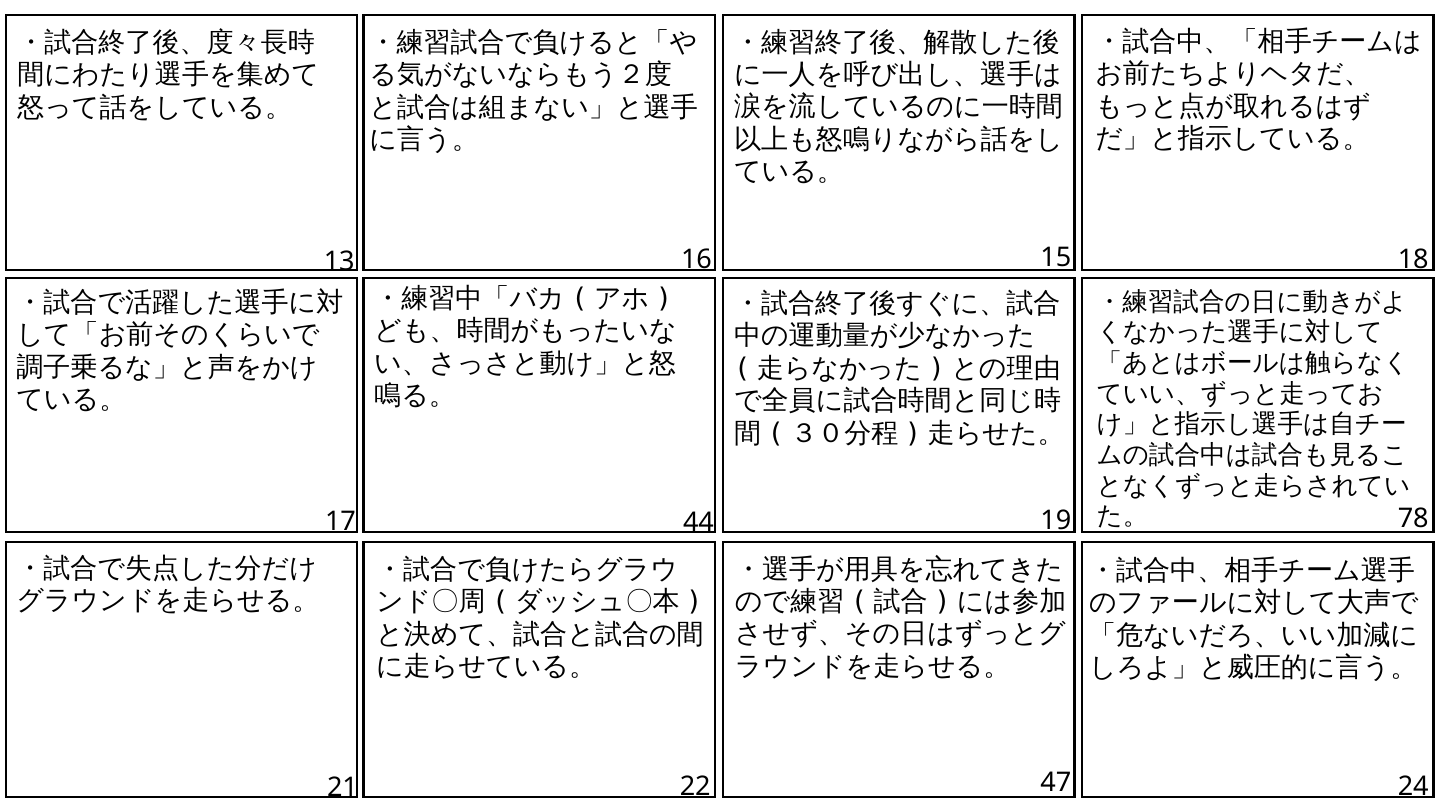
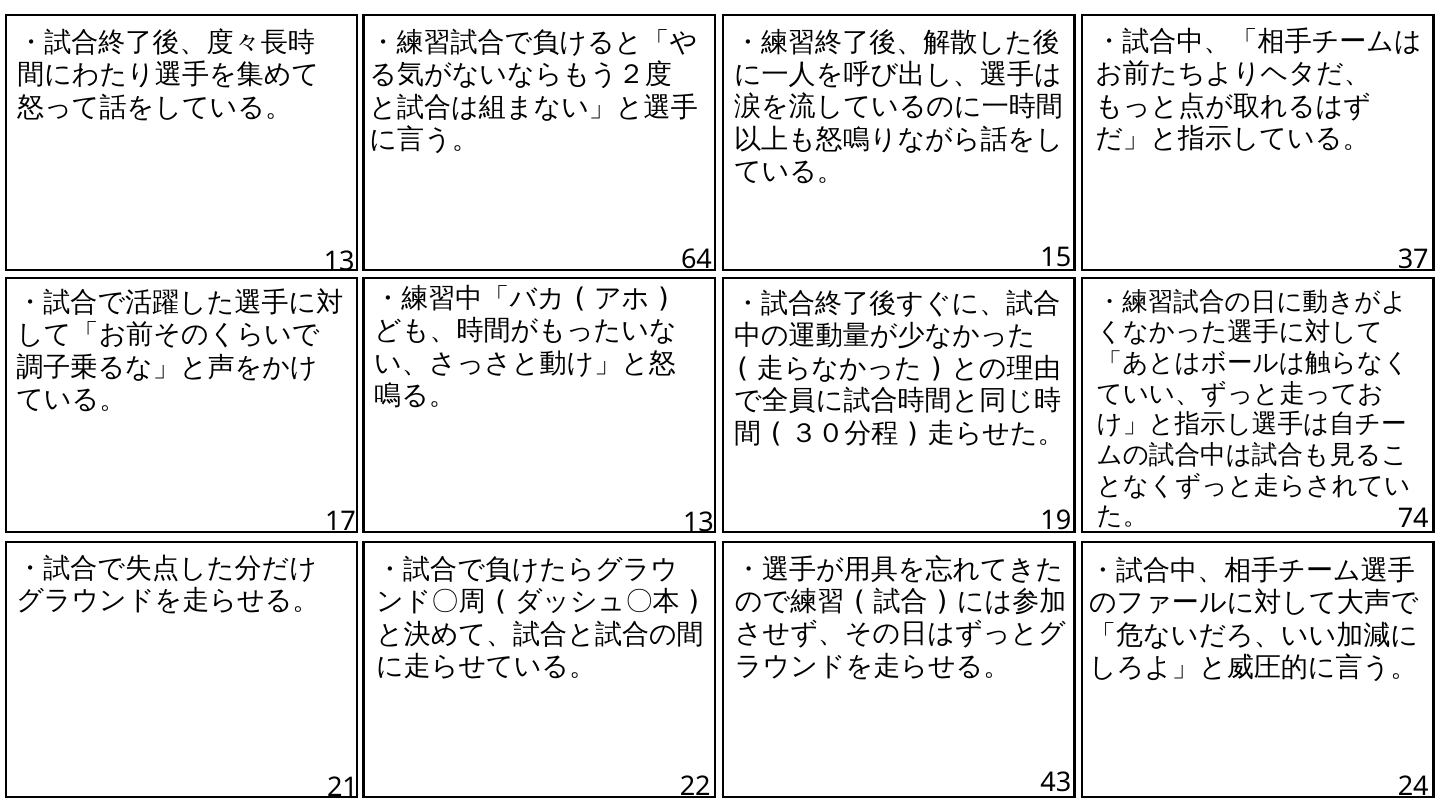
16: 16 -> 64 (697, 260)
18: 18 -> 37 (1413, 260)
17 44: 44 -> 13 (698, 522)
78: 78 -> 74 (1413, 519)
47: 47 -> 43 (1056, 783)
